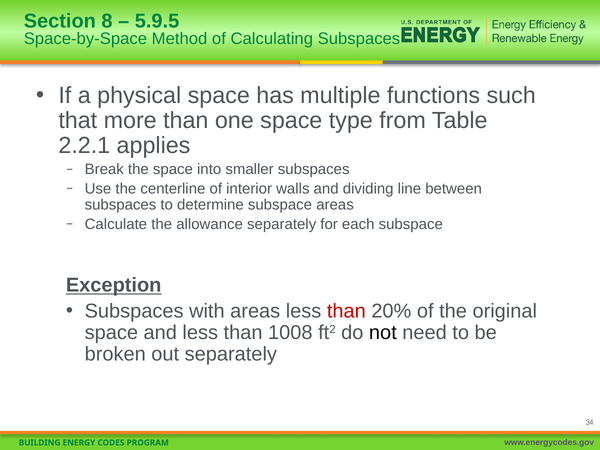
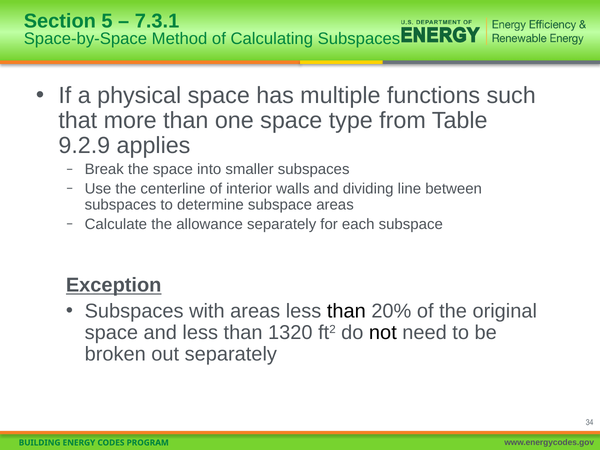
8: 8 -> 5 (107, 21)
5.9.5: 5.9.5 -> 7.3.1 (157, 21)
2.2.1: 2.2.1 -> 9.2.9 (84, 146)
than colour: red -> black (346, 311)
1008: 1008 -> 1320 (290, 333)
